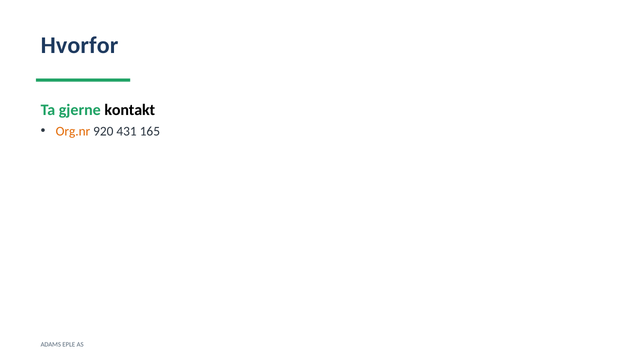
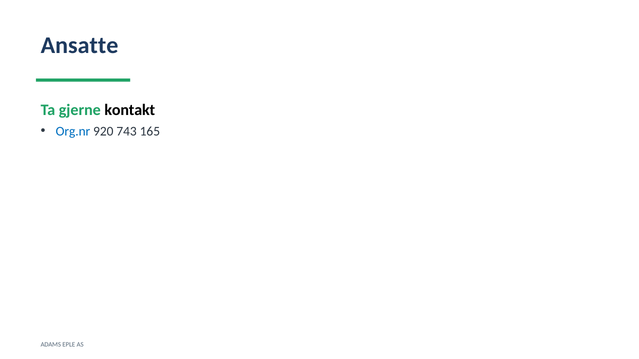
Hvorfor: Hvorfor -> Ansatte (80, 46)
Org.nr colour: orange -> blue (73, 131)
431: 431 -> 743 (127, 131)
